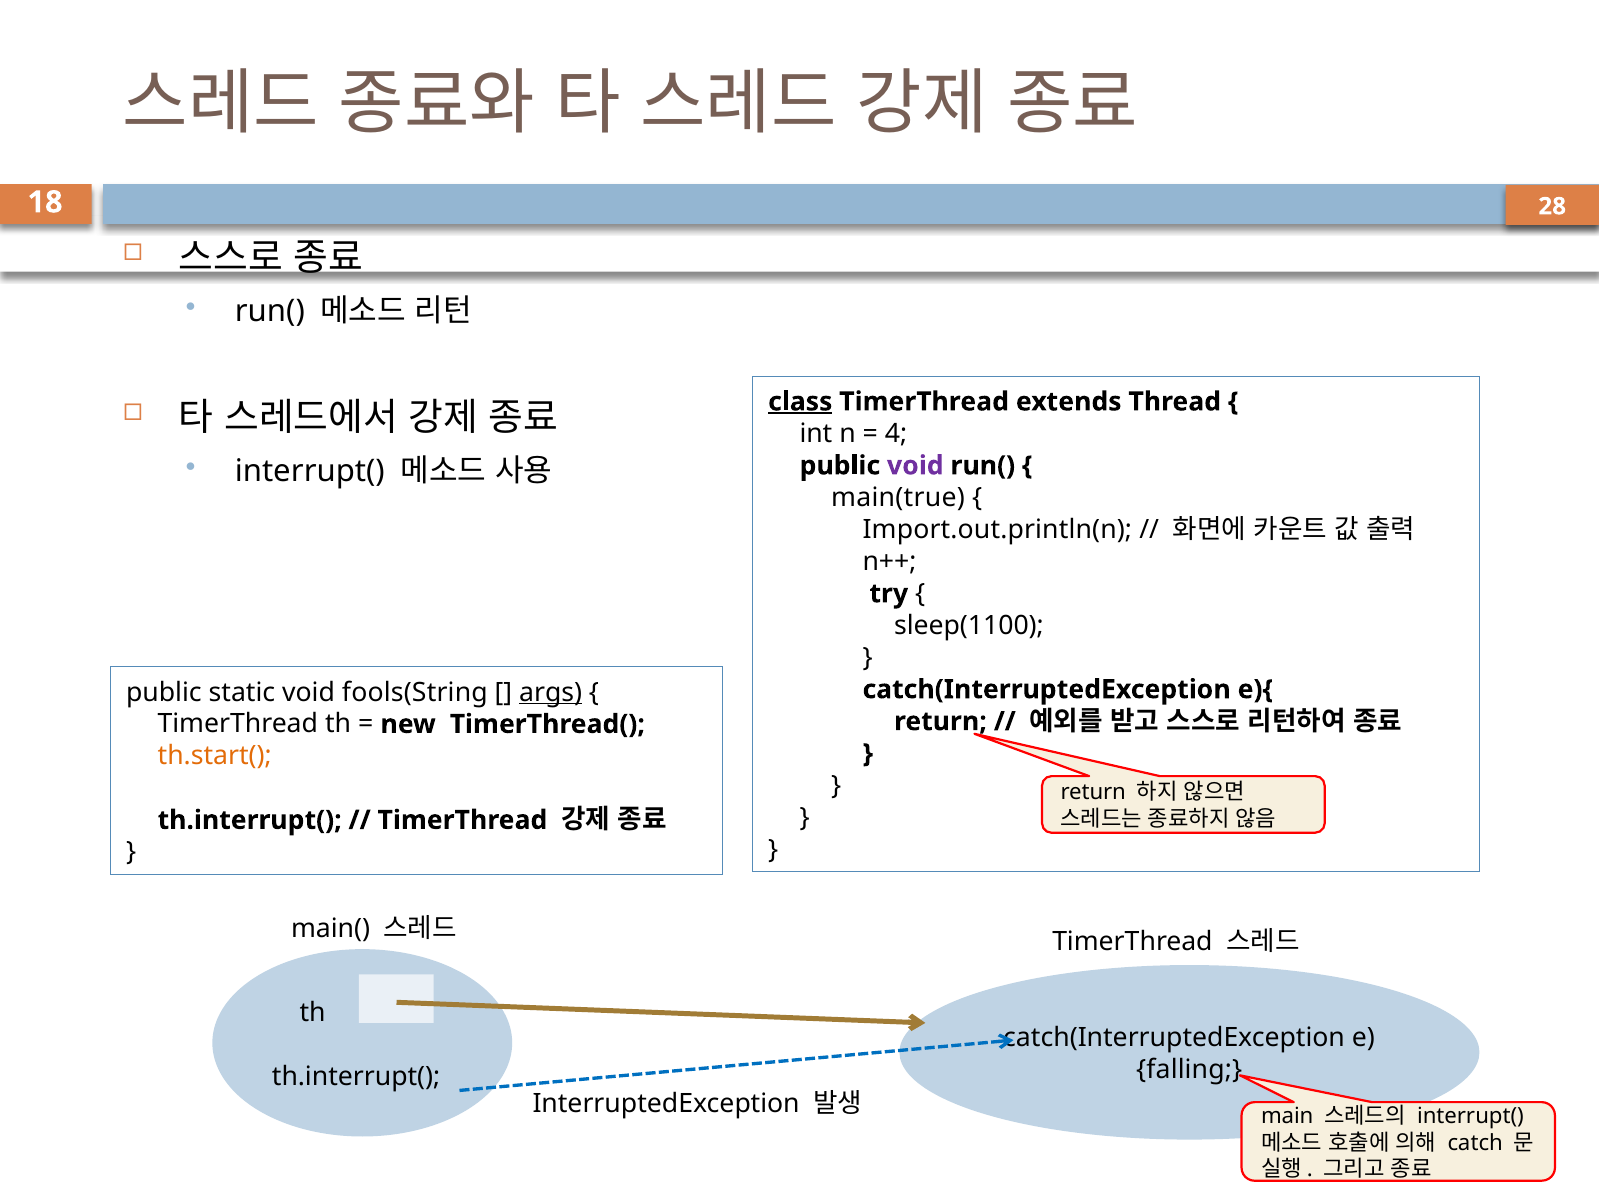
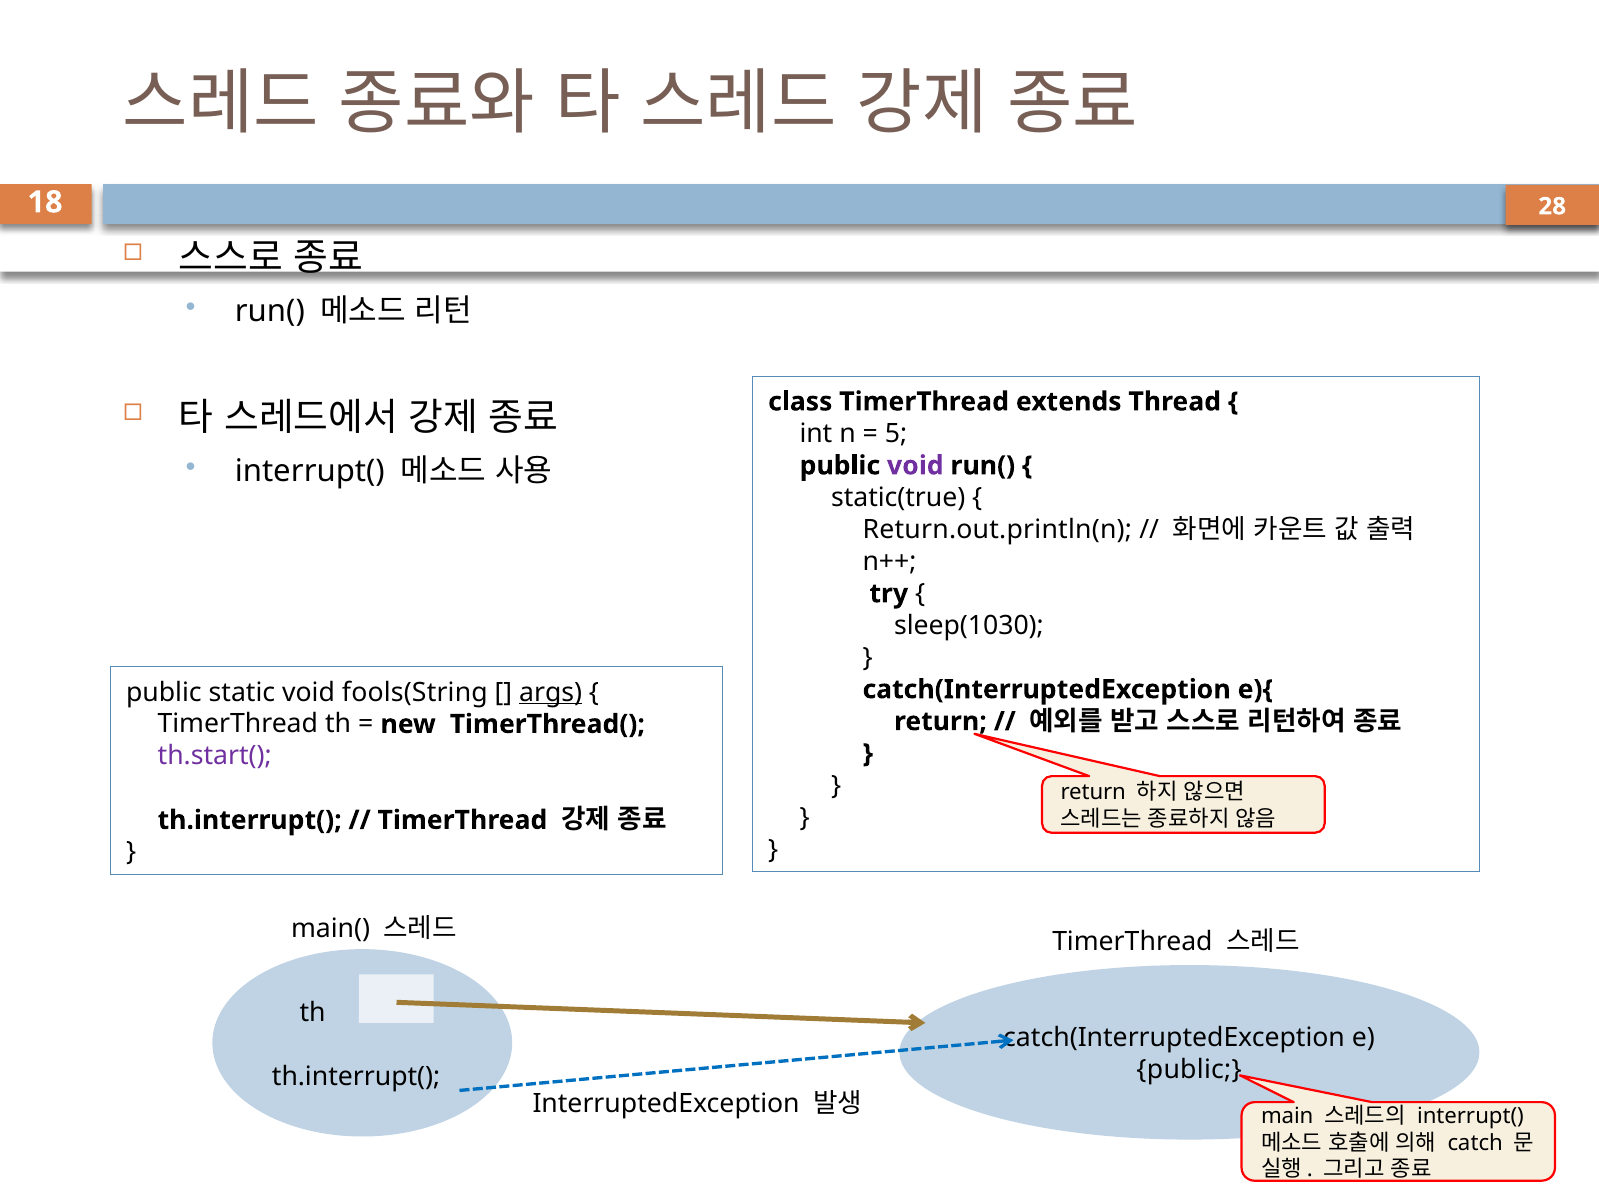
class underline: present -> none (800, 402)
4: 4 -> 5 (896, 434)
main(true: main(true -> static(true (898, 498)
Import.out.println(n: Import.out.println(n -> Return.out.println(n (997, 530)
sleep(1100: sleep(1100 -> sleep(1030 (969, 626)
th.start( colour: orange -> purple (215, 756)
falling: falling -> public (1189, 1070)
